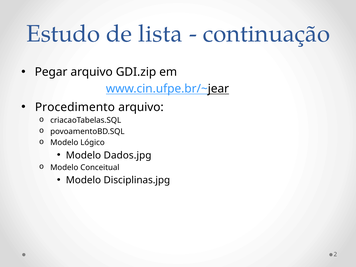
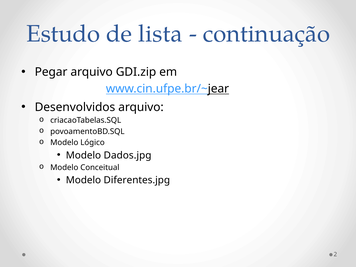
Procedimento: Procedimento -> Desenvolvidos (75, 107)
Disciplinas.jpg: Disciplinas.jpg -> Diferentes.jpg (137, 180)
